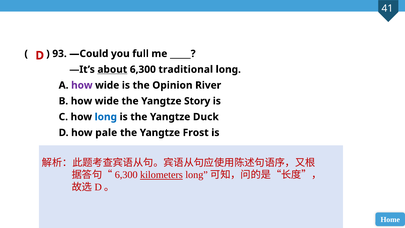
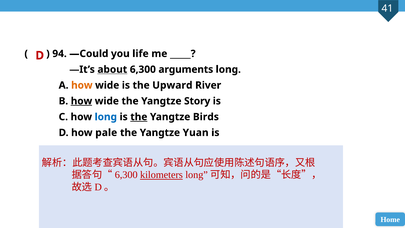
93: 93 -> 94 (60, 54)
full: full -> life (140, 54)
traditional: traditional -> arguments (186, 69)
how colour: purple -> orange (82, 85)
Opinion: Opinion -> Upward (172, 85)
how underline: none -> present (81, 101)
the underline: none -> present (139, 117)
Duck: Duck -> Birds (206, 117)
Frost: Frost -> Yuan (196, 133)
